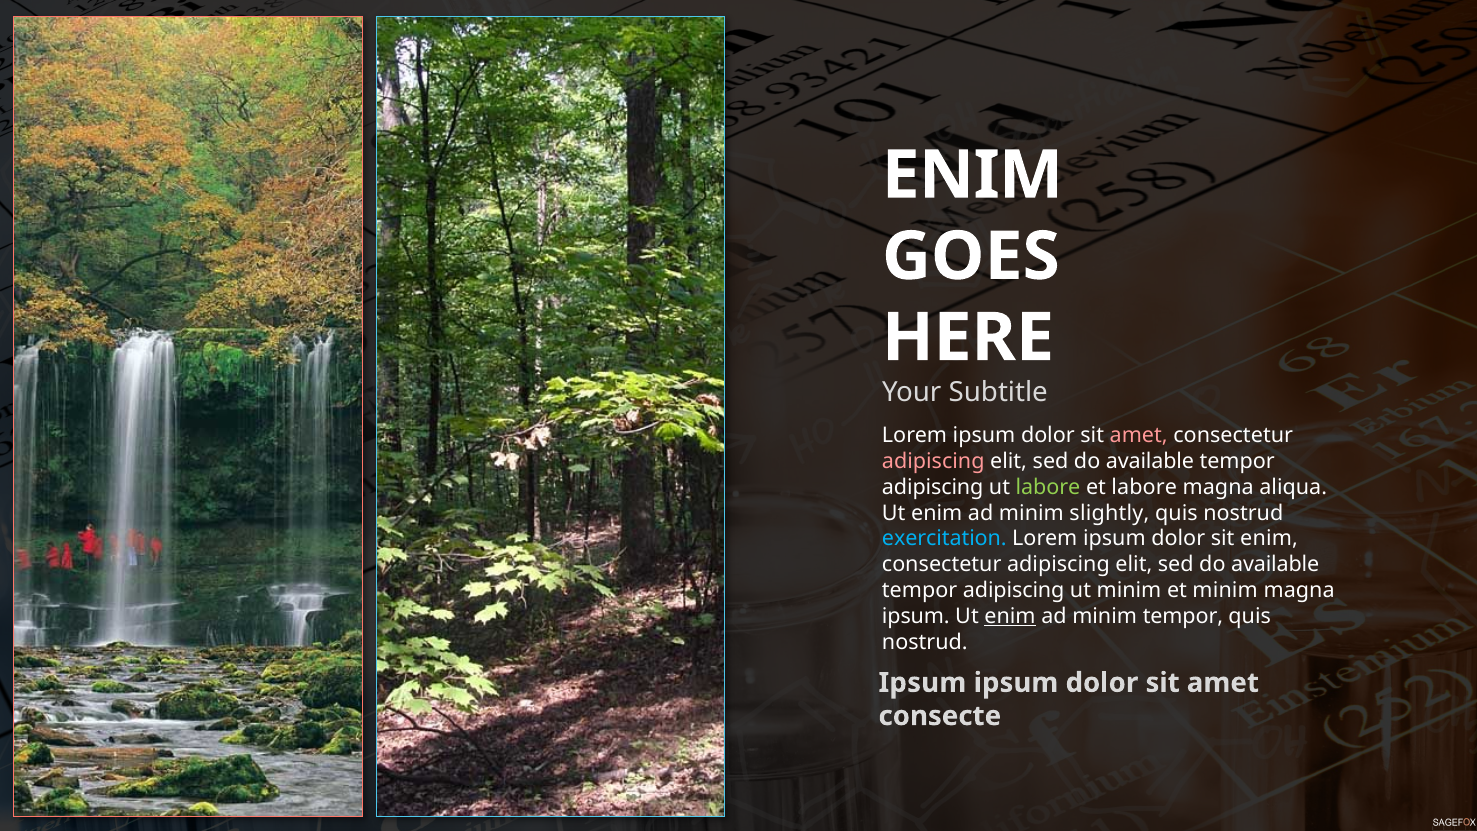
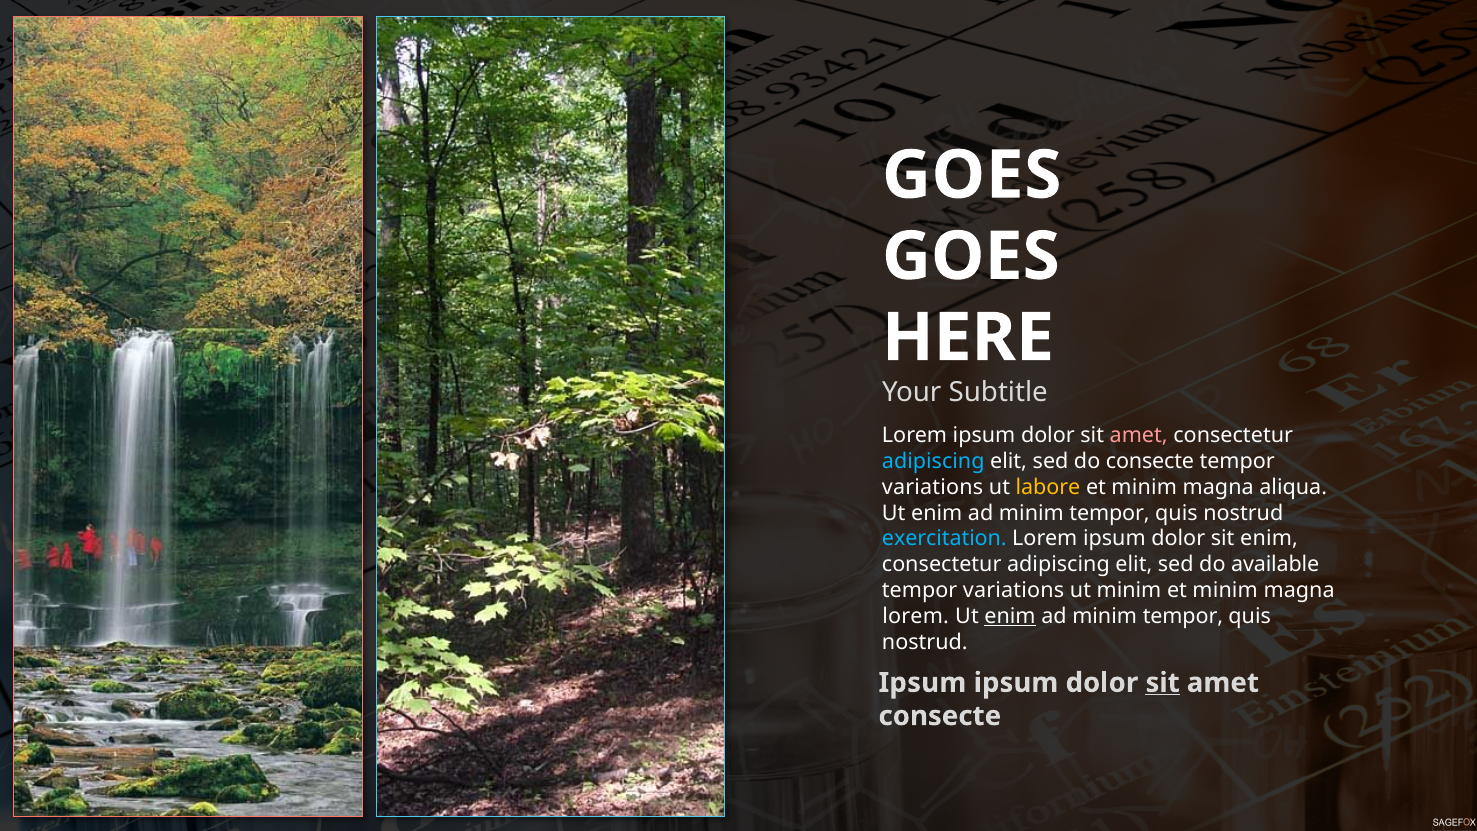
ENIM: ENIM -> GOES (972, 175)
adipiscing colour: pink -> light blue (933, 461)
available: available -> consecte (1150, 461)
adipiscing: adipiscing -> variations (933, 487)
labore colour: light green -> yellow (1048, 487)
labore: labore -> minim (1144, 487)
slightly: slightly -> tempor (1110, 513)
adipiscing: adipiscing -> variations (1014, 590)
ipsum: ipsum -> lorem (916, 616)
sit underline: none -> present (1163, 683)
